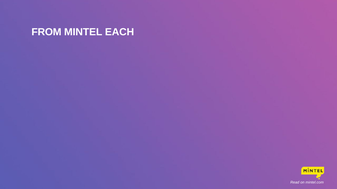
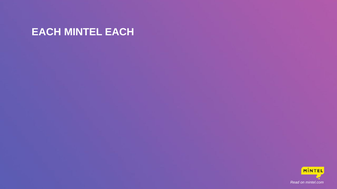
FROM: FROM -> EACH (46, 32)
